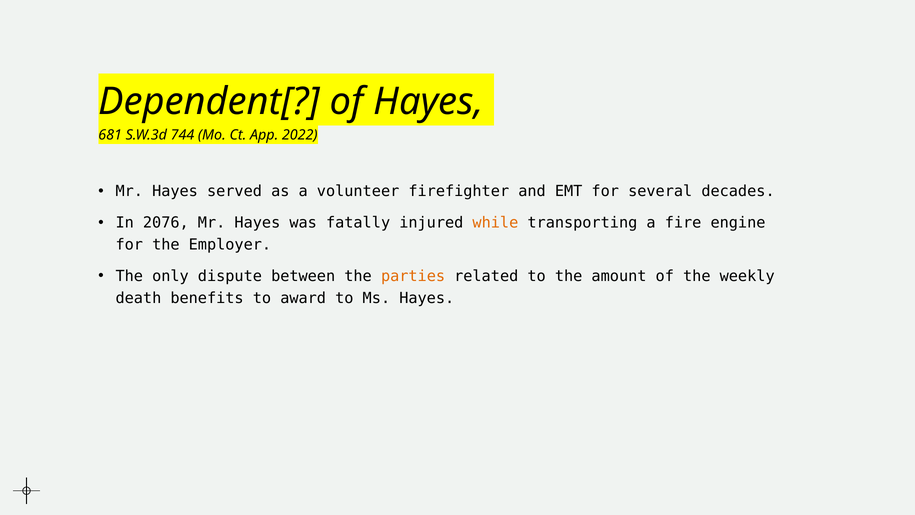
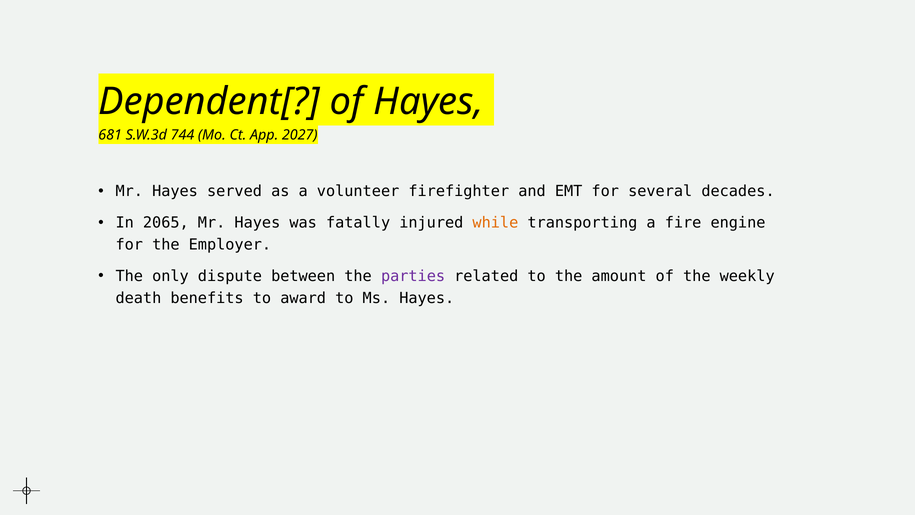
2022: 2022 -> 2027 (300, 135)
2076: 2076 -> 2065 (166, 223)
parties colour: orange -> purple (413, 276)
